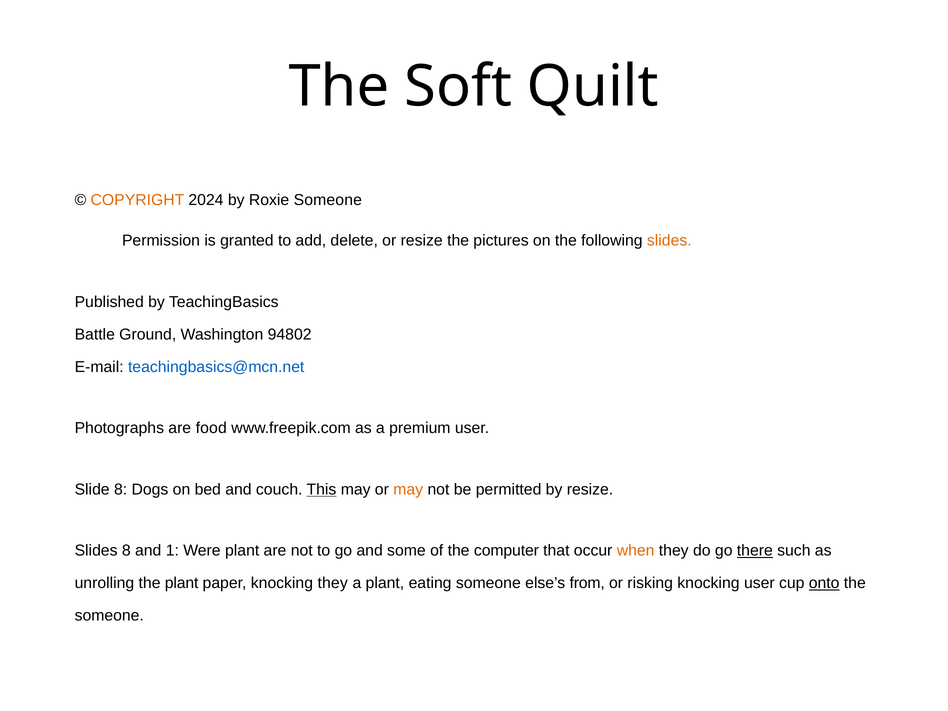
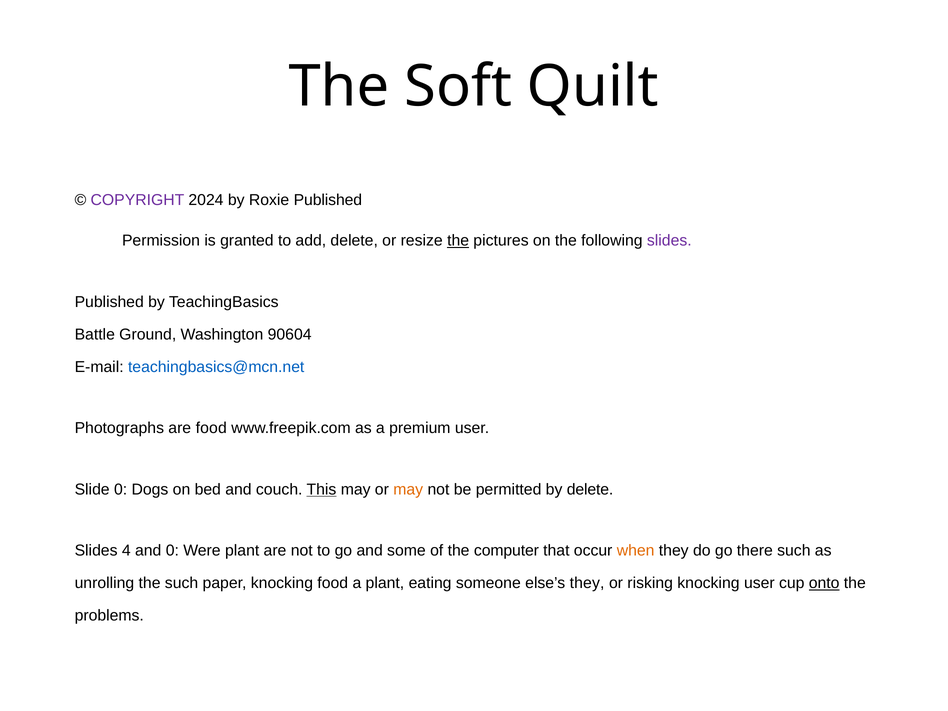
COPYRIGHT colour: orange -> purple (137, 200)
Roxie Someone: Someone -> Published (328, 200)
the underline: none -> present (458, 241)
slides colour: orange -> purple (669, 241)
94802: 94802 -> 90604 (290, 334)
Slide 8: 8 -> 0 (121, 489)
by resize: resize -> delete (590, 489)
Slides 8: 8 -> 4 (126, 551)
and 1: 1 -> 0 (172, 551)
there underline: present -> none (755, 551)
the plant: plant -> such (182, 583)
knocking they: they -> food (333, 583)
else’s from: from -> they (587, 583)
someone: someone -> problems (109, 616)
